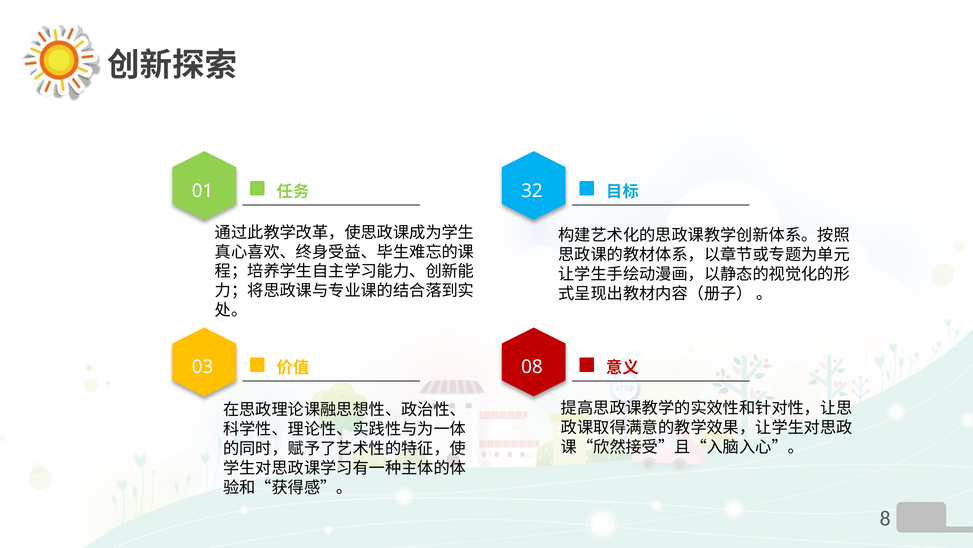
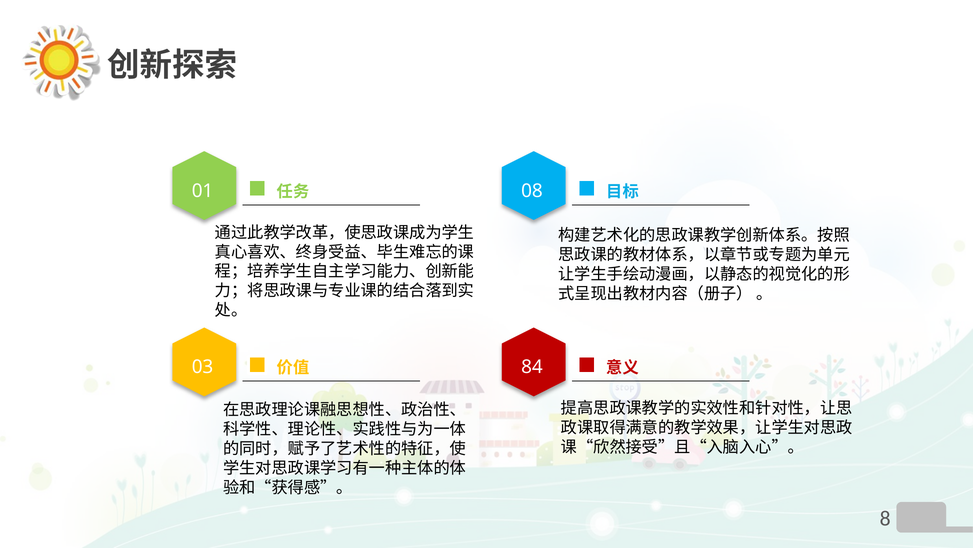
32: 32 -> 08 (532, 191)
08: 08 -> 84 (532, 367)
